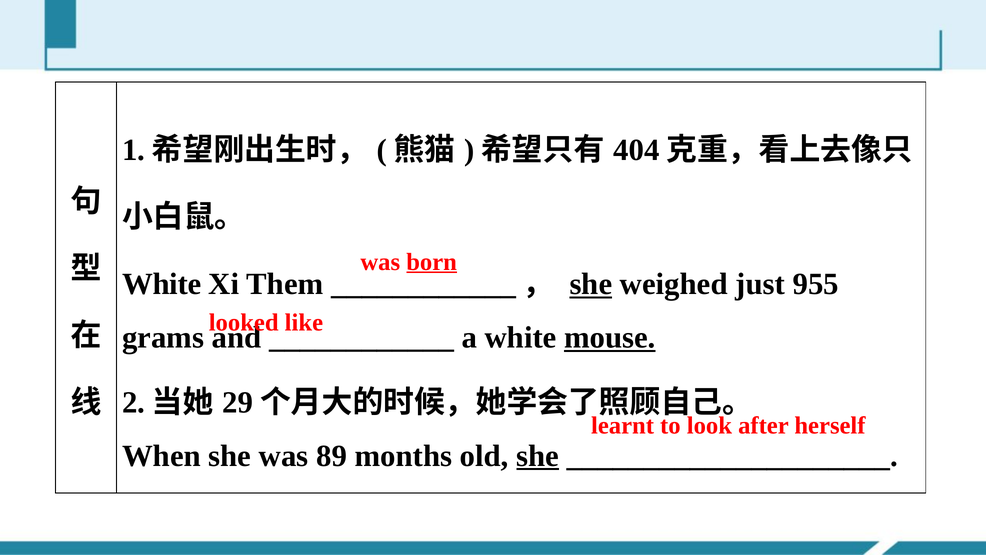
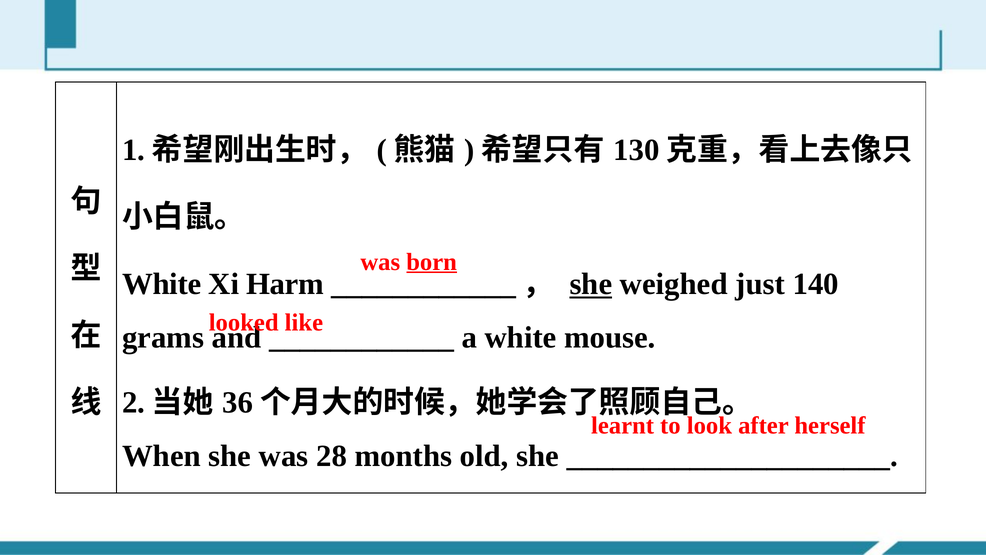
404: 404 -> 130 (636, 150)
Them: Them -> Harm (285, 284)
955: 955 -> 140 (816, 284)
mouse underline: present -> none (610, 337)
29: 29 -> 36 (238, 402)
89: 89 -> 28 (332, 456)
she underline: present -> none (538, 456)
